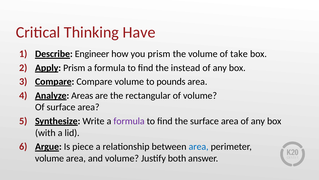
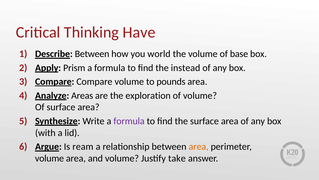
Describe Engineer: Engineer -> Between (92, 54)
you prism: prism -> world (159, 54)
take: take -> base (239, 54)
rectangular: rectangular -> exploration (148, 95)
piece: piece -> ream (83, 146)
area colour: blue -> orange (199, 146)
both: both -> take (177, 158)
